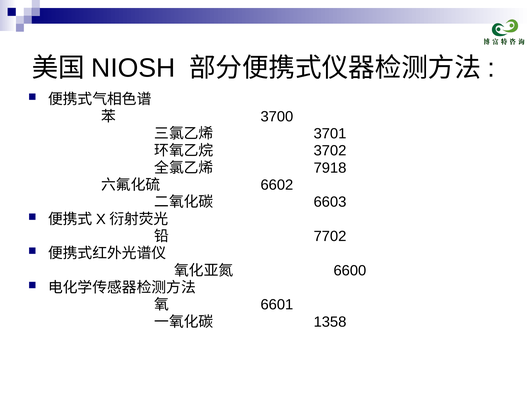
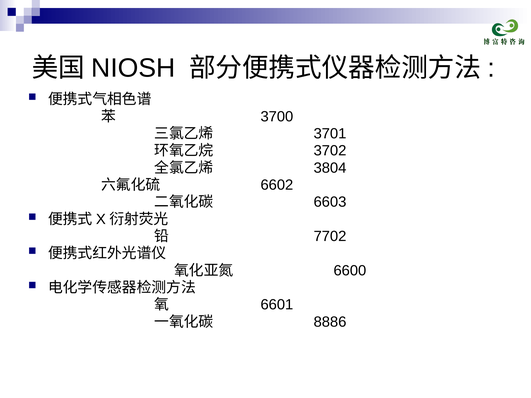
7918: 7918 -> 3804 (330, 168)
1358: 1358 -> 8886 (330, 322)
